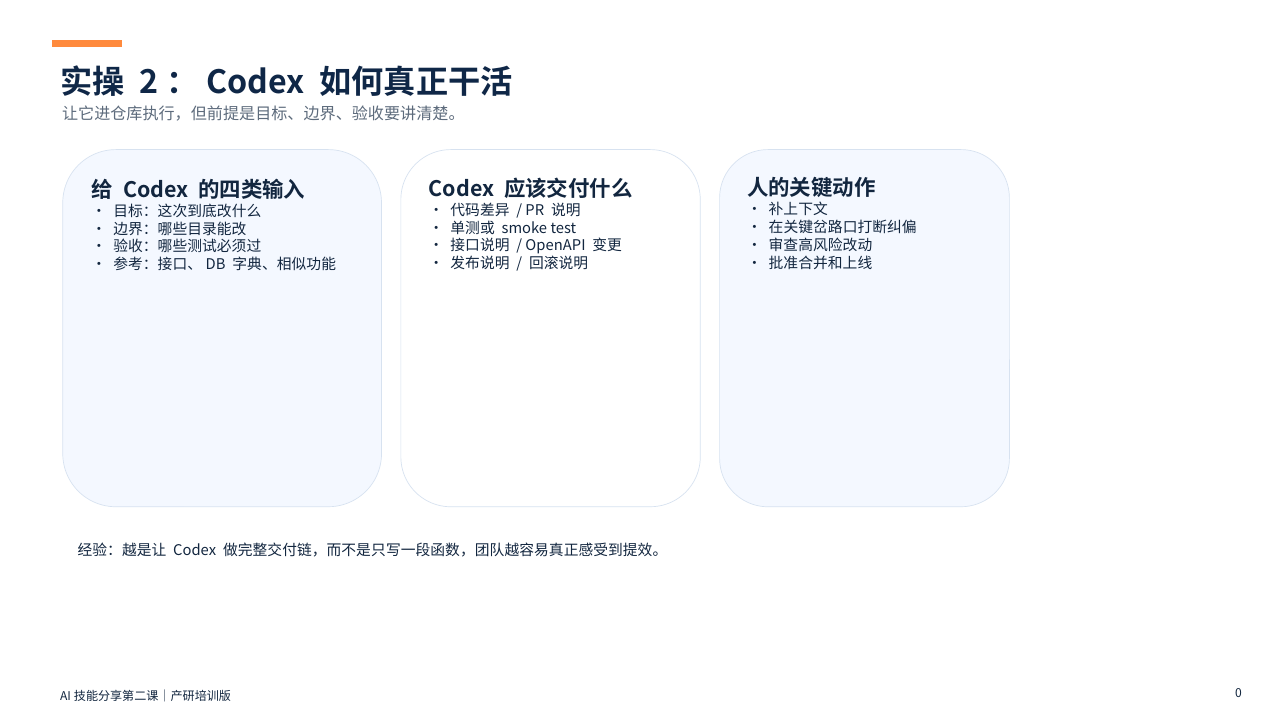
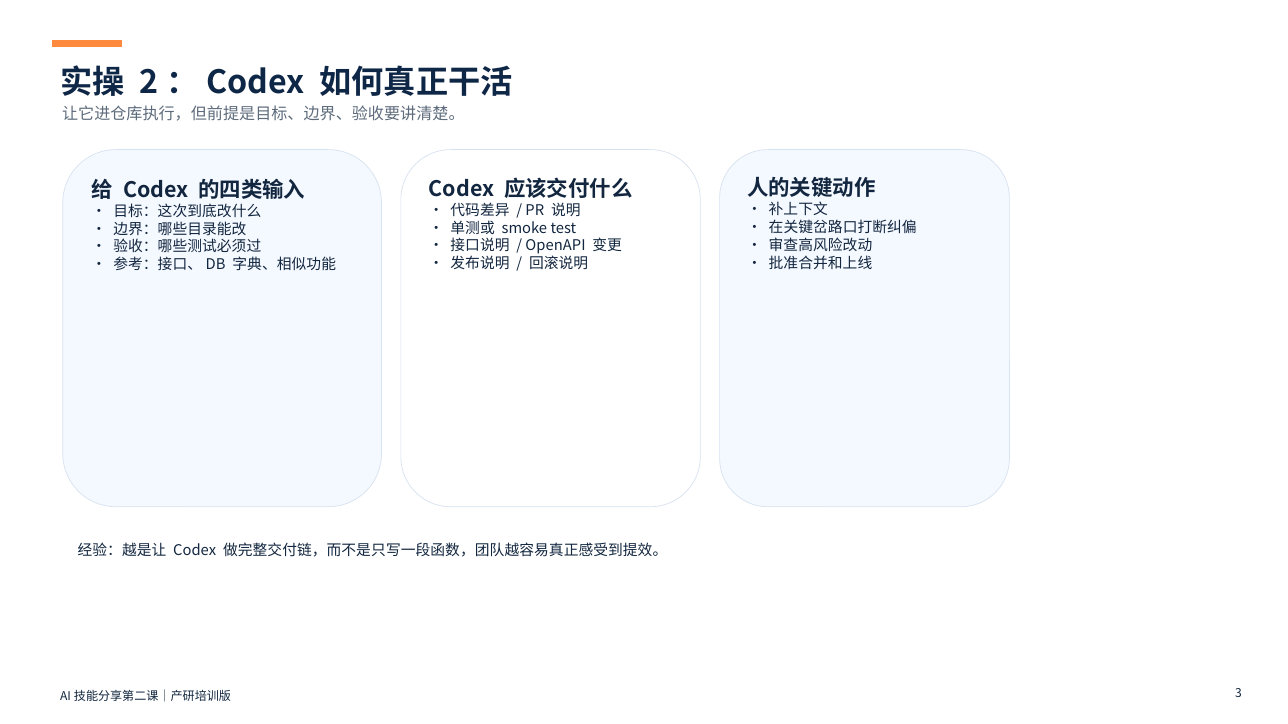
0: 0 -> 3 (1238, 694)
